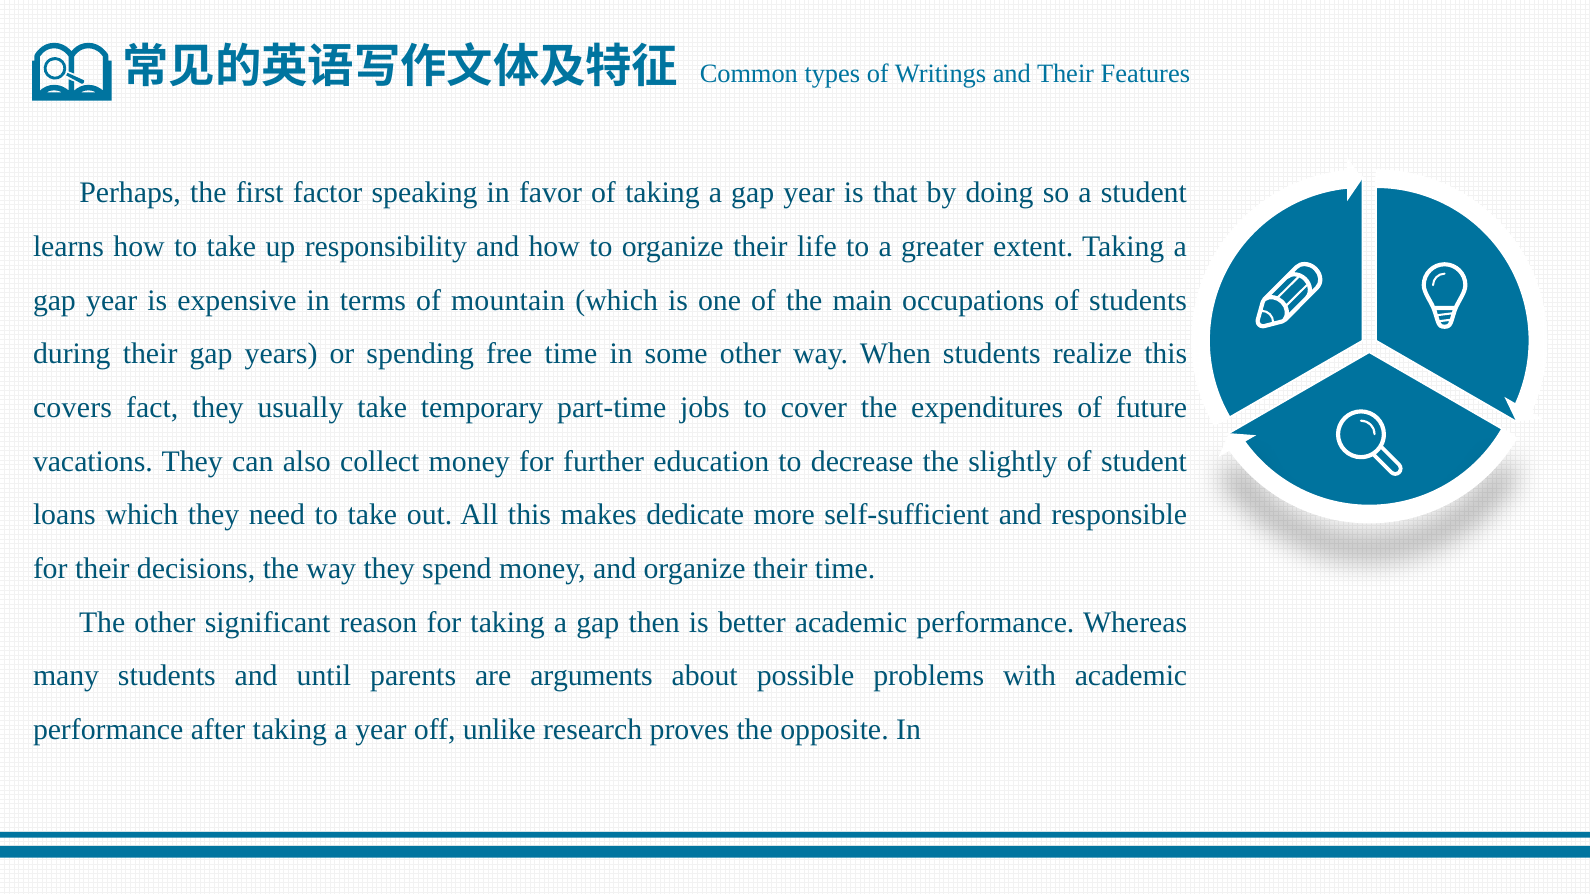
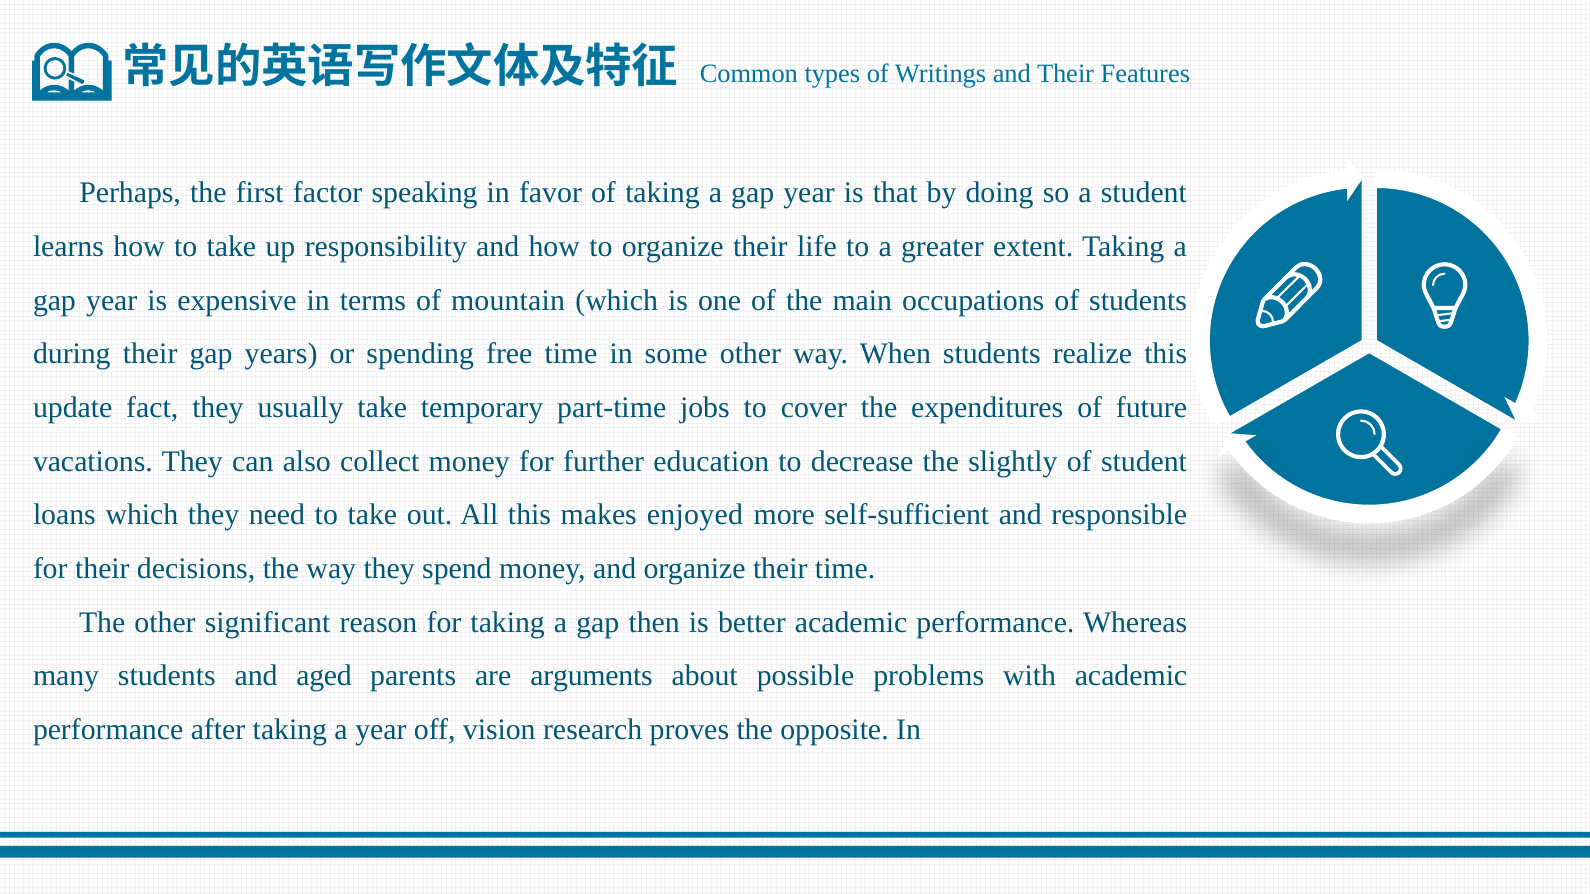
covers: covers -> update (73, 408)
dedicate: dedicate -> enjoyed (695, 515)
until: until -> aged (324, 676)
unlike: unlike -> vision (499, 730)
